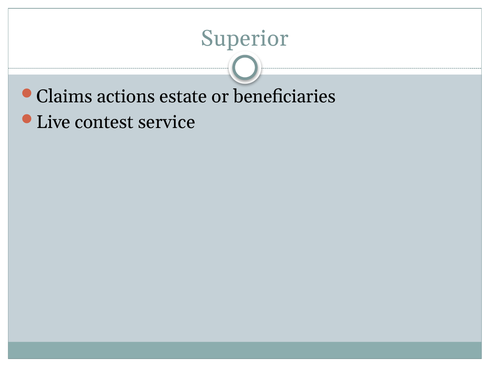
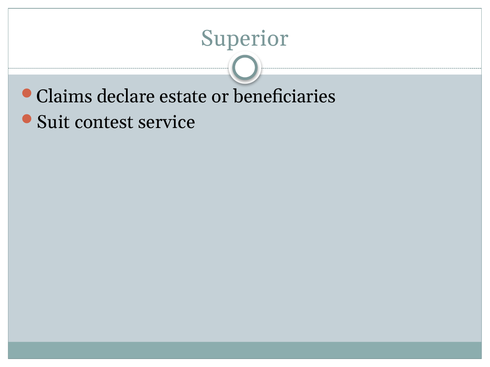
actions: actions -> declare (126, 97)
Live: Live -> Suit (53, 122)
